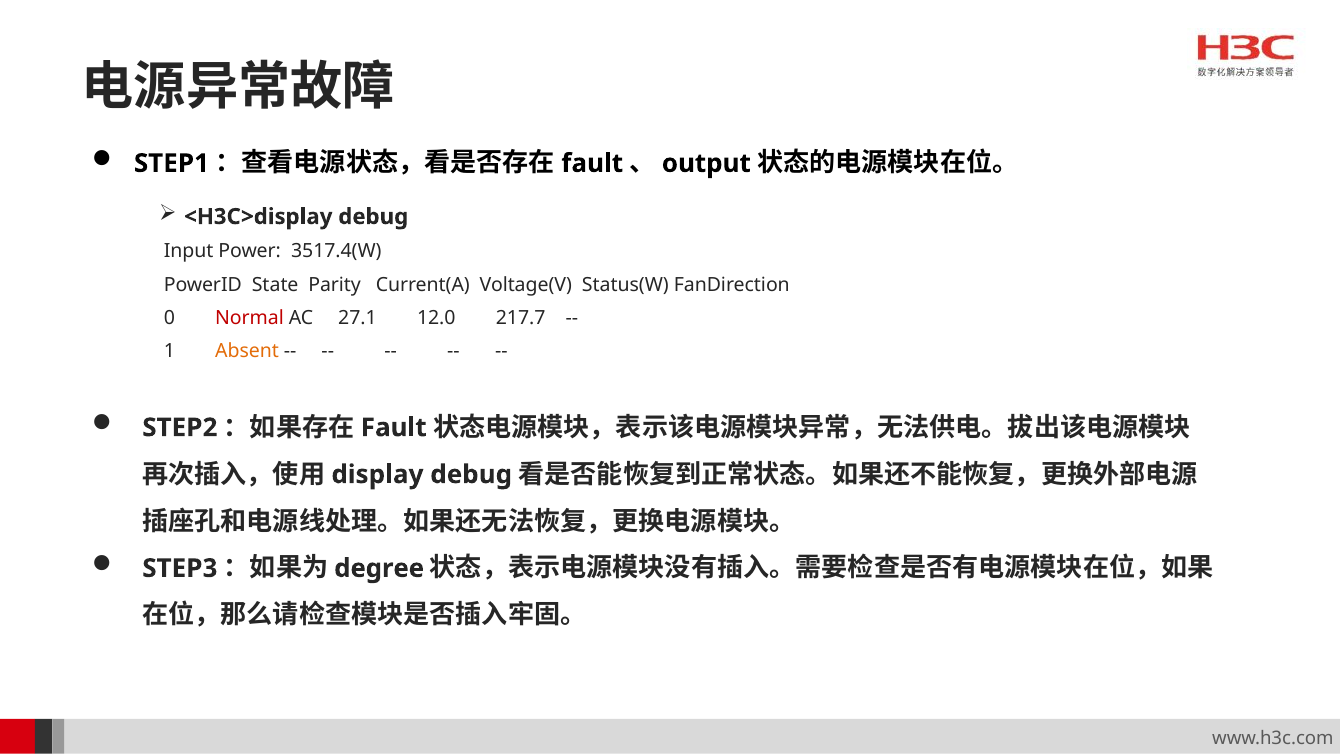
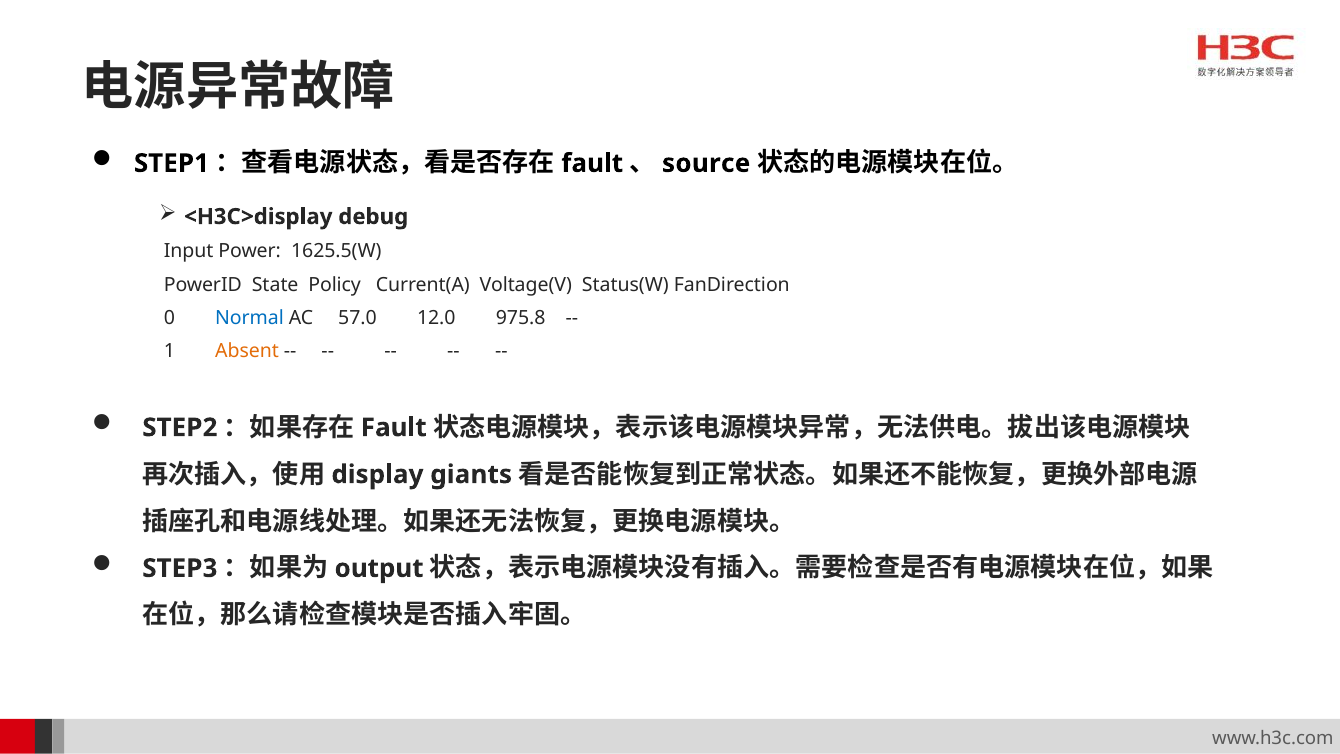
output: output -> source (706, 163)
3517.4(W: 3517.4(W -> 1625.5(W (336, 251)
Parity: Parity -> Policy (335, 285)
Normal colour: red -> blue (249, 318)
27.1: 27.1 -> 57.0 (358, 318)
217.7: 217.7 -> 975.8 (521, 318)
debug: debug -> giants (471, 474)
degree: degree -> output (379, 568)
